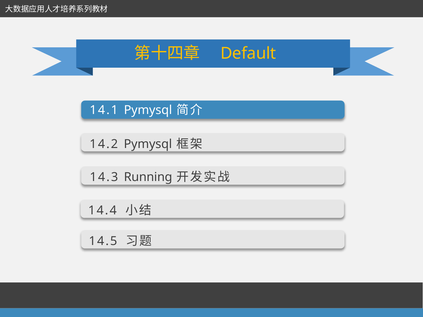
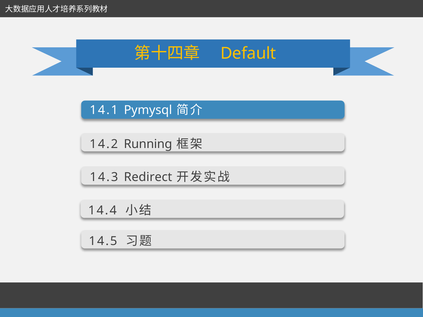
14.2 Pymysql: Pymysql -> Running (148, 144)
Running: Running -> Redirect (148, 177)
